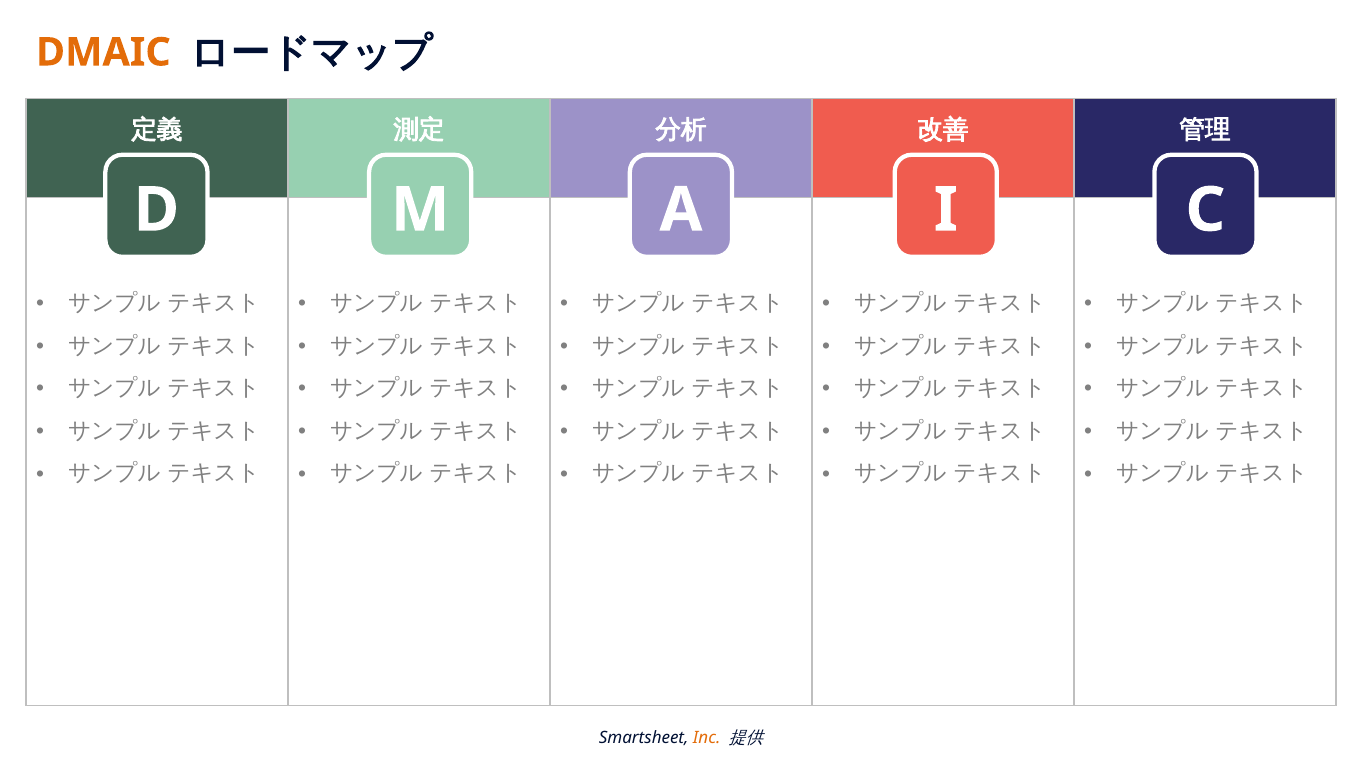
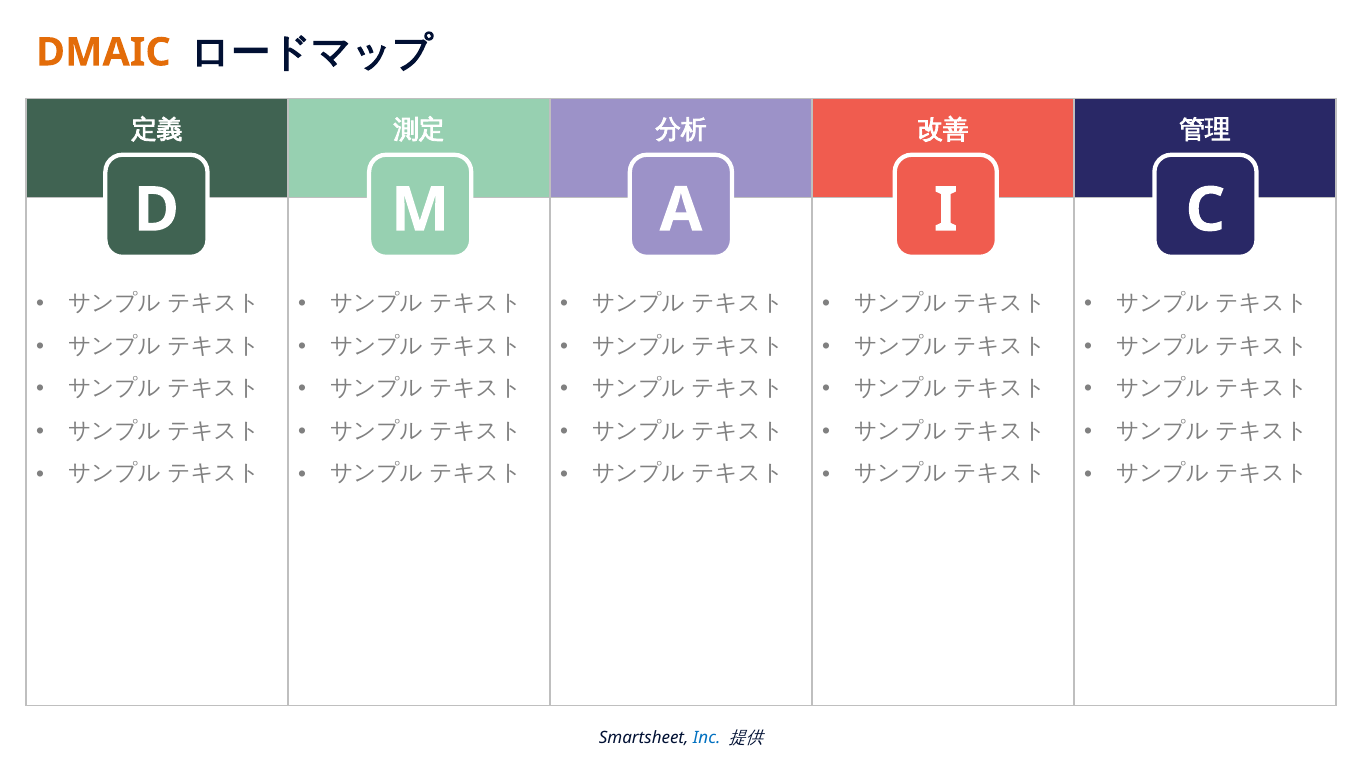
Inc colour: orange -> blue (707, 738)
